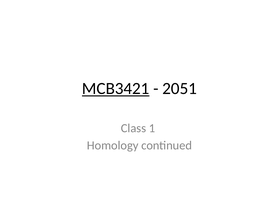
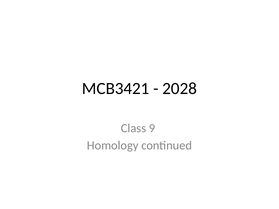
MCB3421 underline: present -> none (116, 89)
2051: 2051 -> 2028 (180, 89)
1: 1 -> 9 (152, 128)
